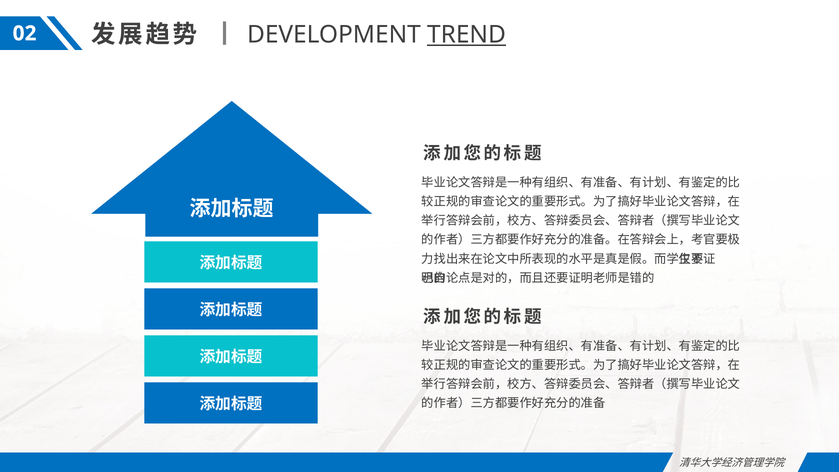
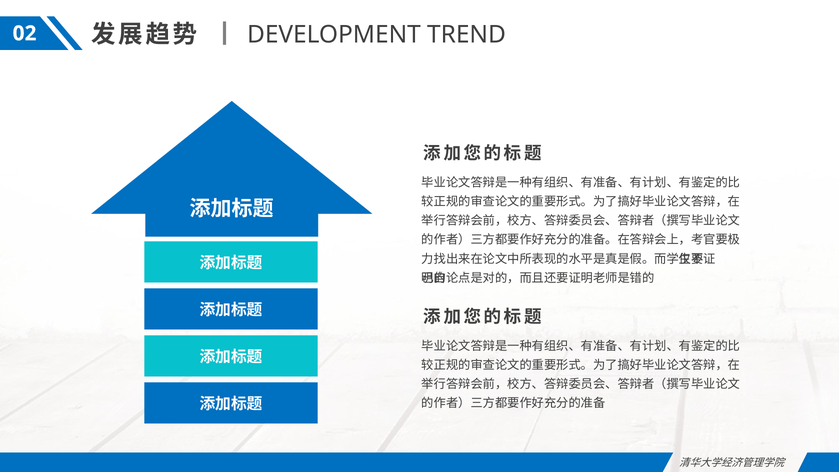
TREND underline: present -> none (467, 35)
